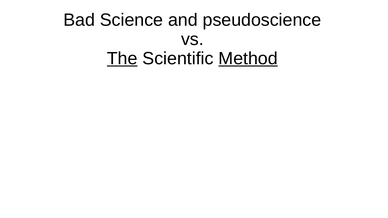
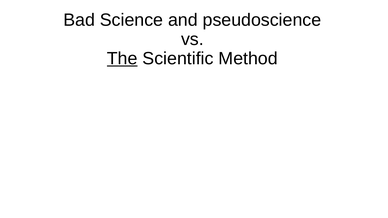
Method underline: present -> none (248, 58)
